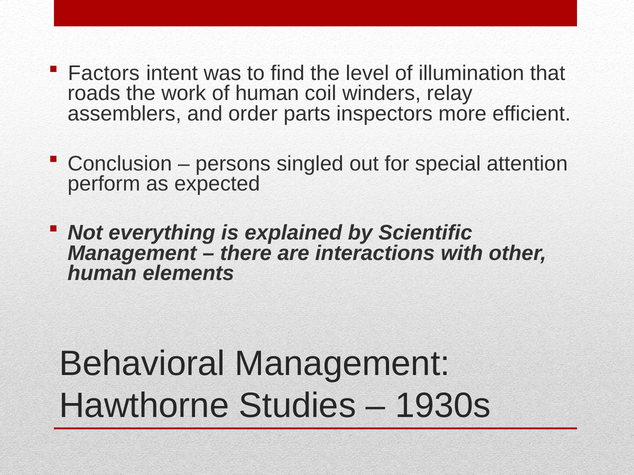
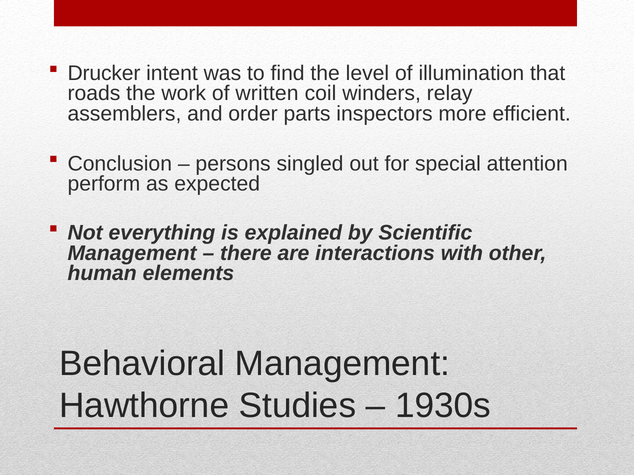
Factors: Factors -> Drucker (104, 73)
of human: human -> written (267, 94)
